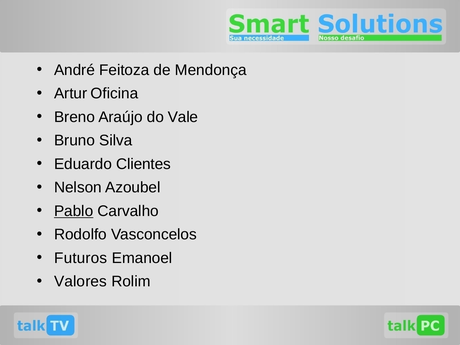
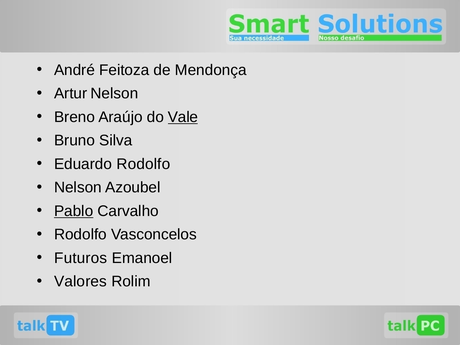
Artur Oficina: Oficina -> Nelson (114, 94)
Vale underline: none -> present (183, 117)
Eduardo Clientes: Clientes -> Rodolfo (143, 164)
